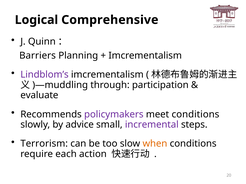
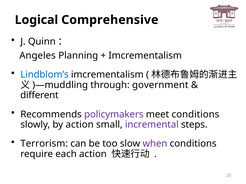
Barriers: Barriers -> Angeles (38, 56)
Lindblom’s colour: purple -> blue (45, 75)
participation: participation -> government (160, 85)
evaluate: evaluate -> different (39, 96)
by advice: advice -> action (80, 125)
when colour: orange -> purple (155, 144)
